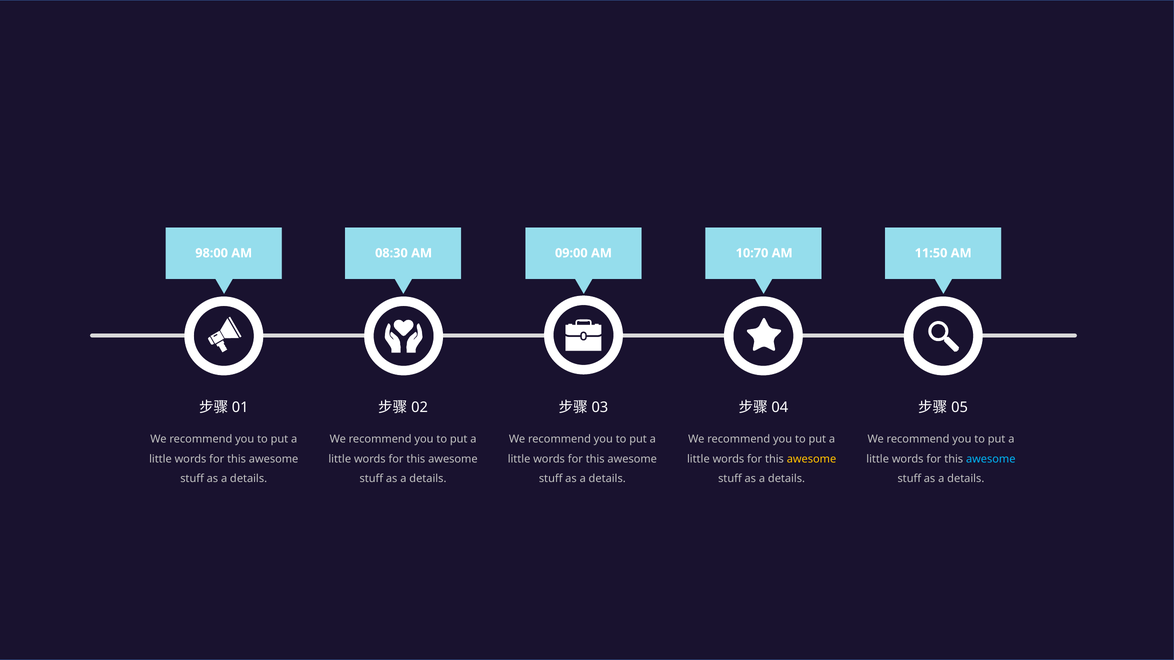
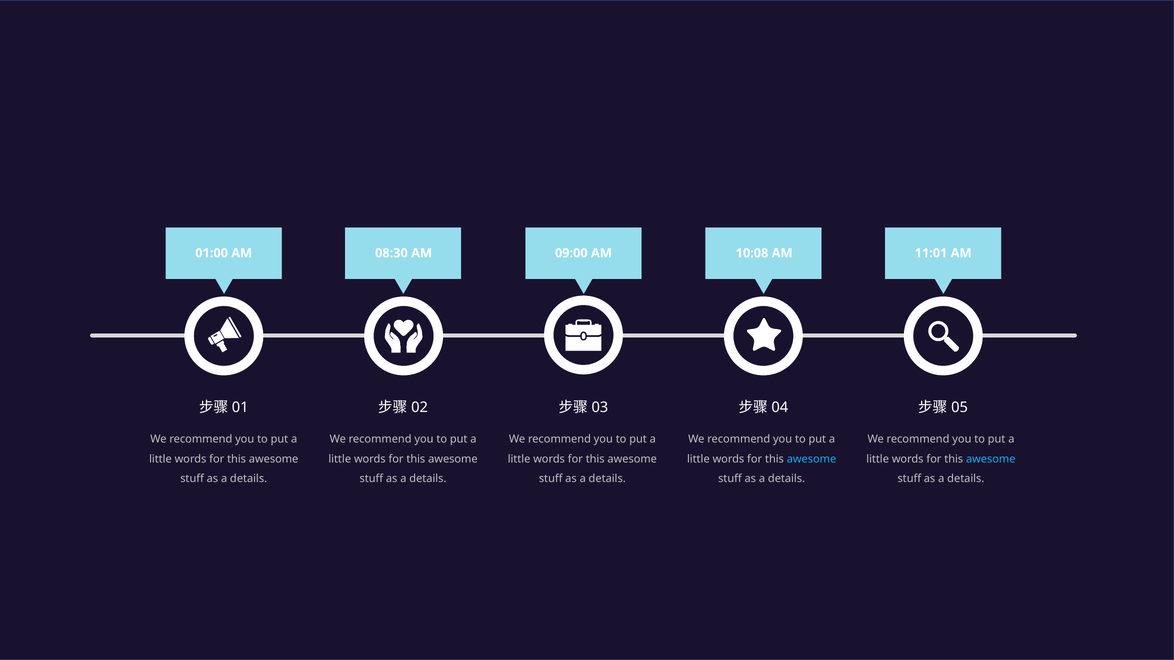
98:00: 98:00 -> 01:00 (212, 253)
10:70: 10:70 -> 10:08 (752, 253)
11:50: 11:50 -> 11:01 (931, 253)
awesome colour: yellow -> light blue (811, 459)
